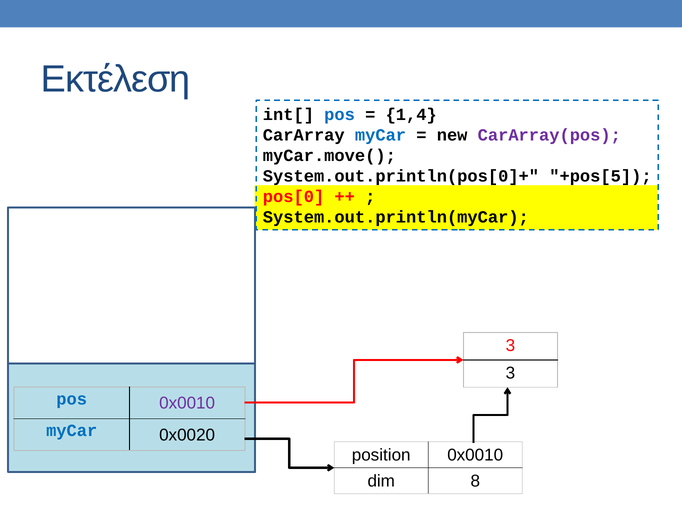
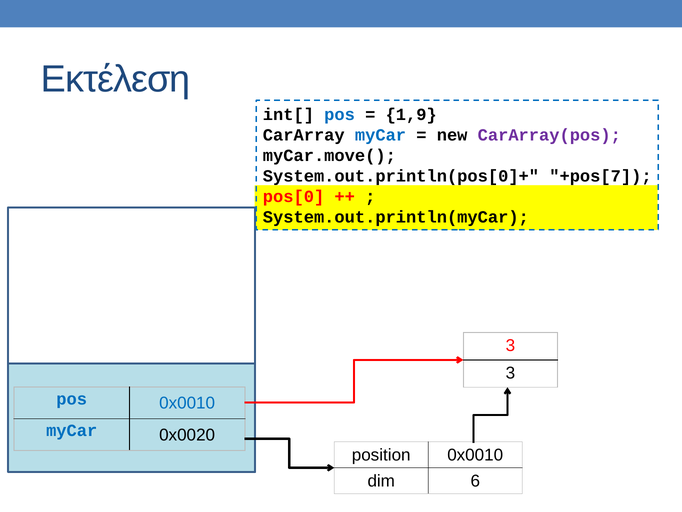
1,4: 1,4 -> 1,9 (411, 115)
+pos[5: +pos[5 -> +pos[7 (600, 176)
0x0010 colour: purple -> blue (187, 403)
8: 8 -> 6 (475, 481)
